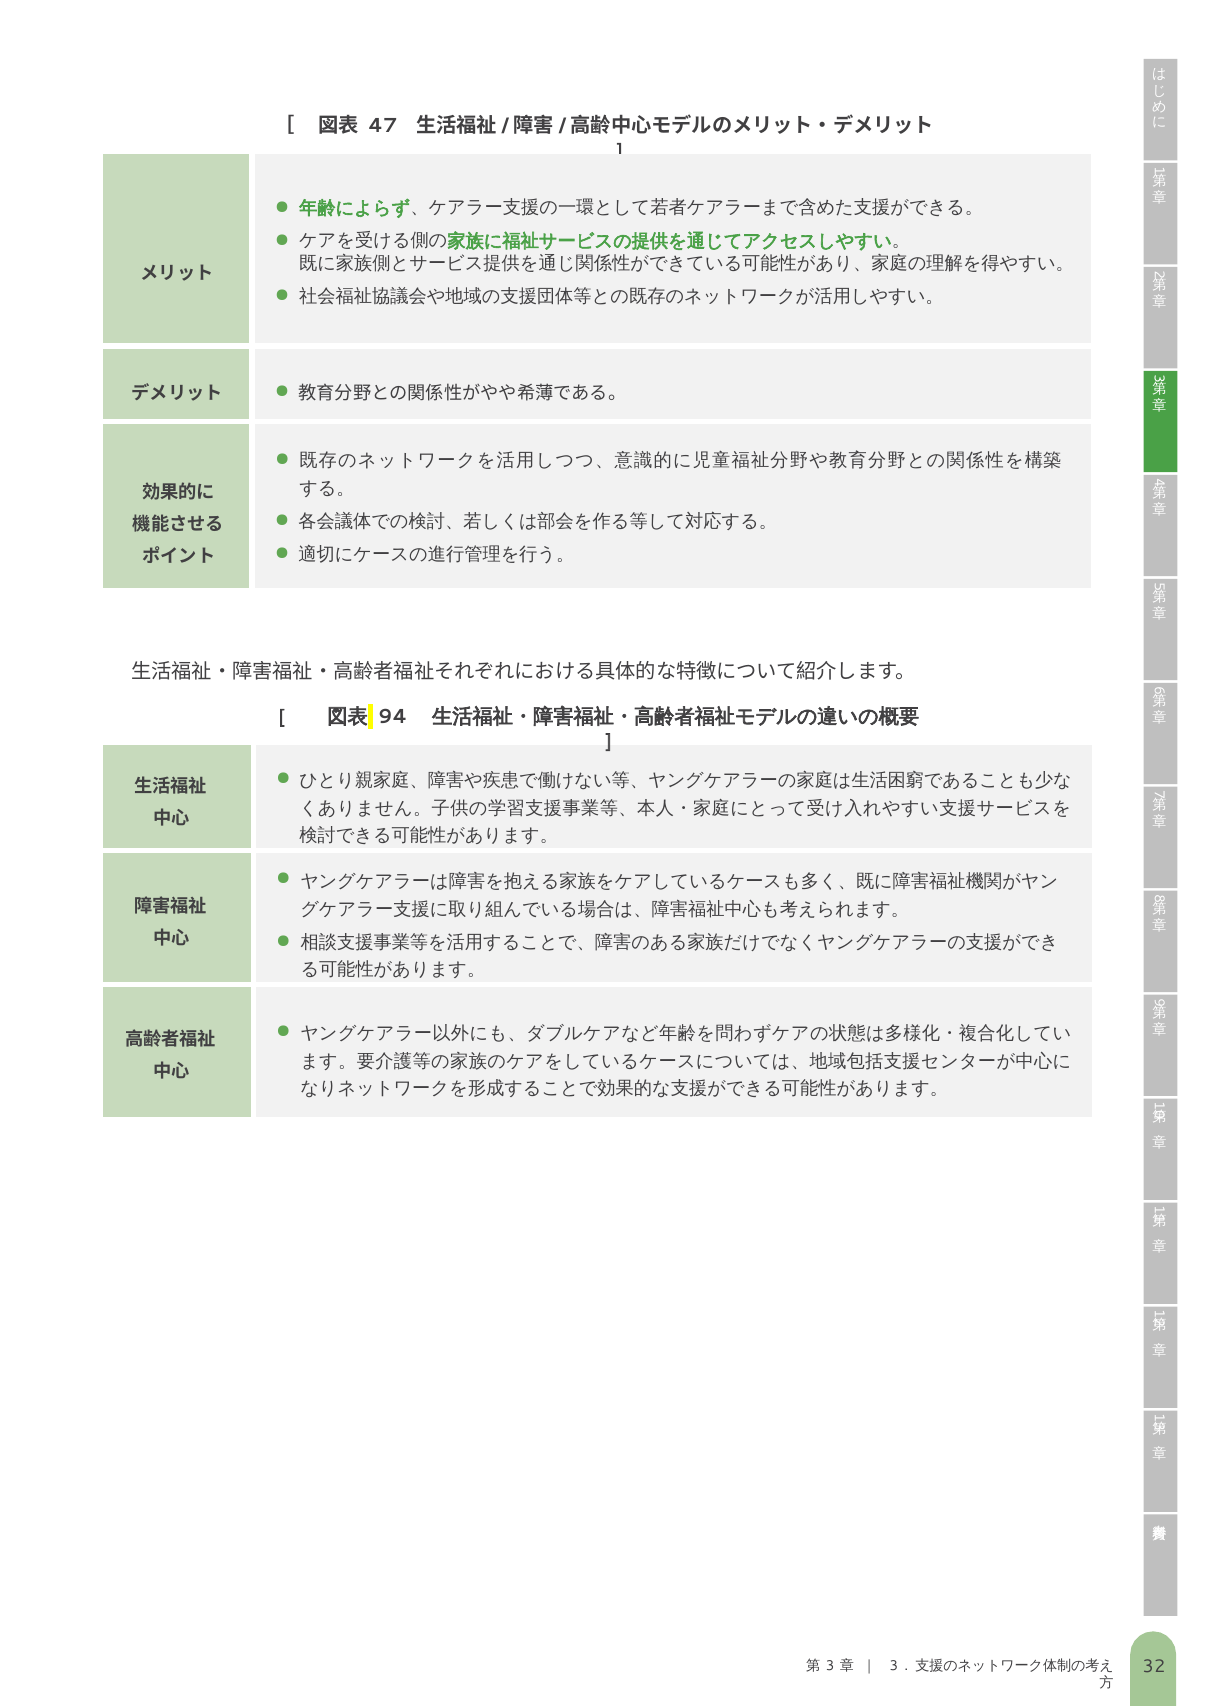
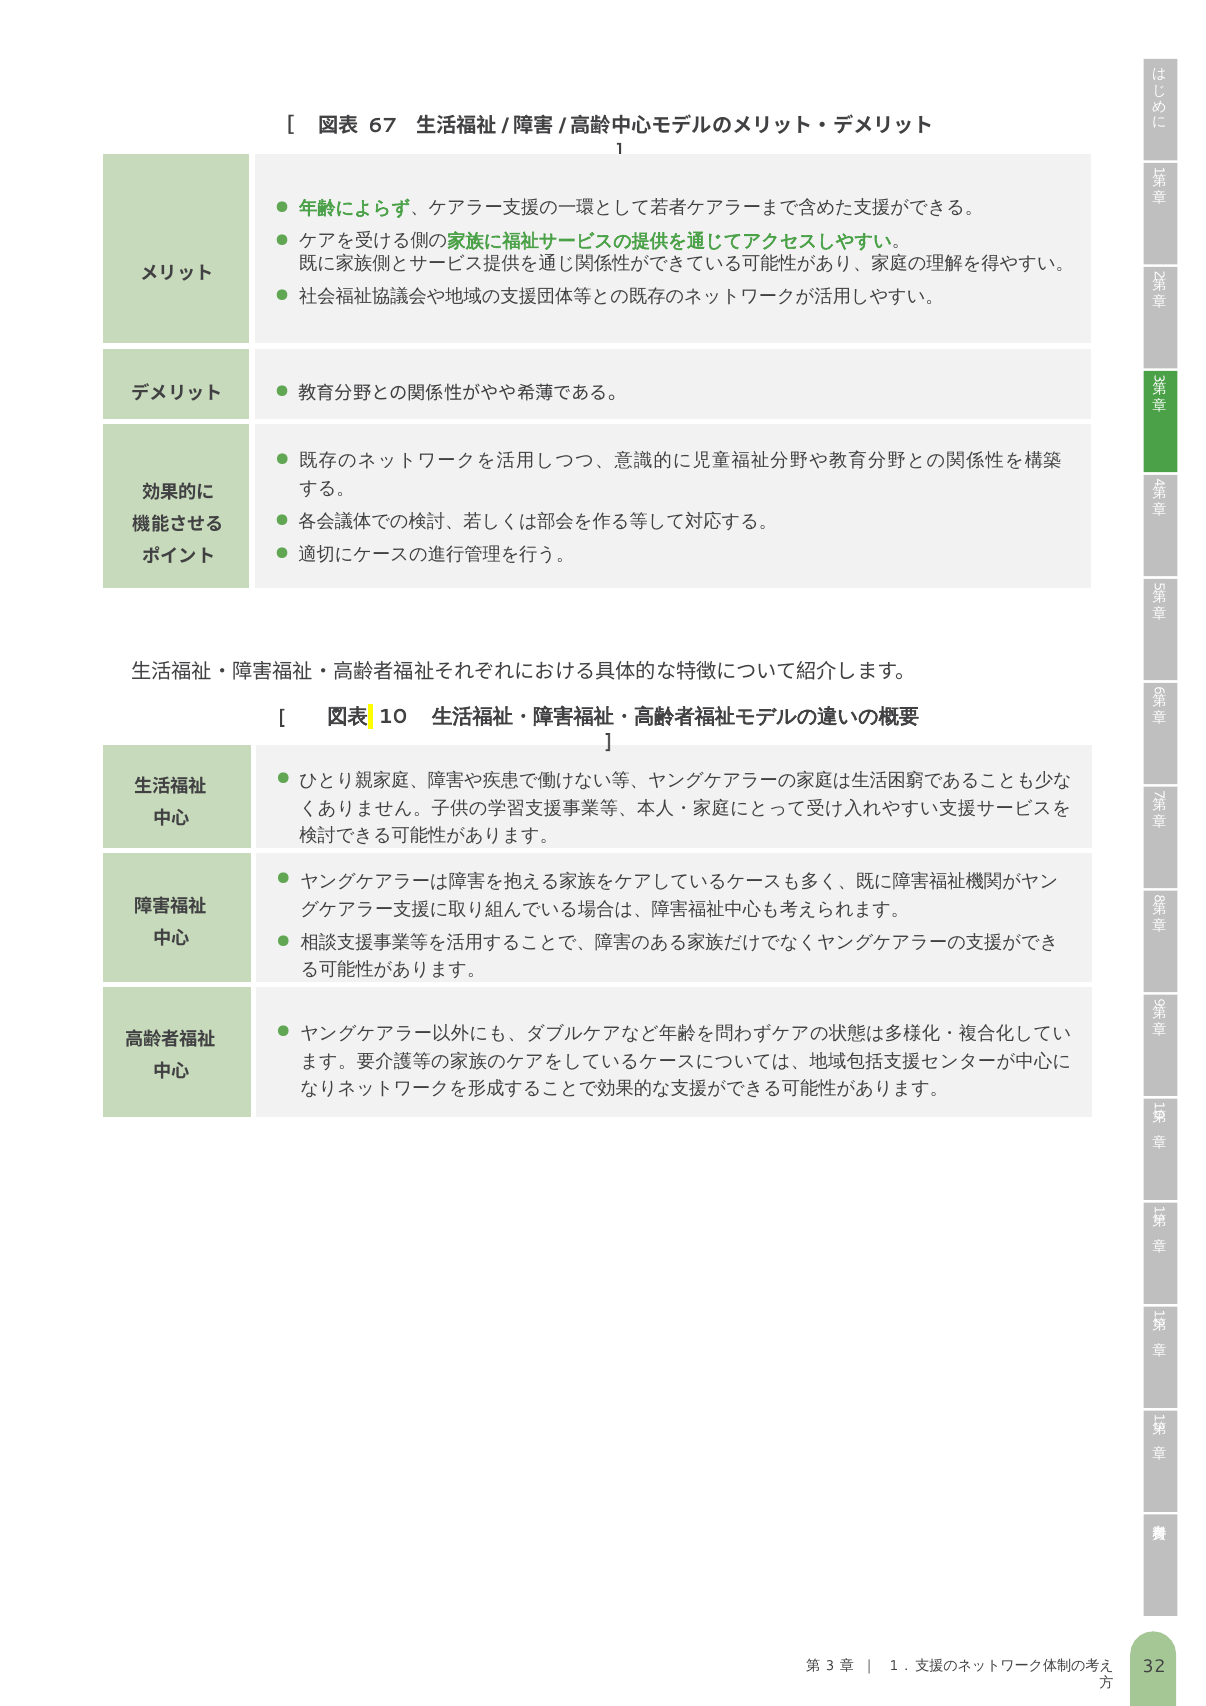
47: 47 -> 67 (383, 126)
94: 94 -> 10 (393, 716)
3: 3 -> 1 (894, 1666)
